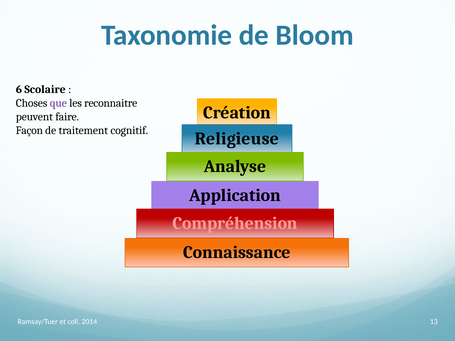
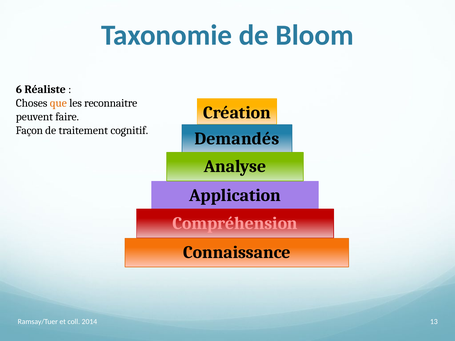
Scolaire: Scolaire -> Réaliste (45, 89)
que colour: purple -> orange (58, 103)
Religieuse: Religieuse -> Demandés (237, 139)
